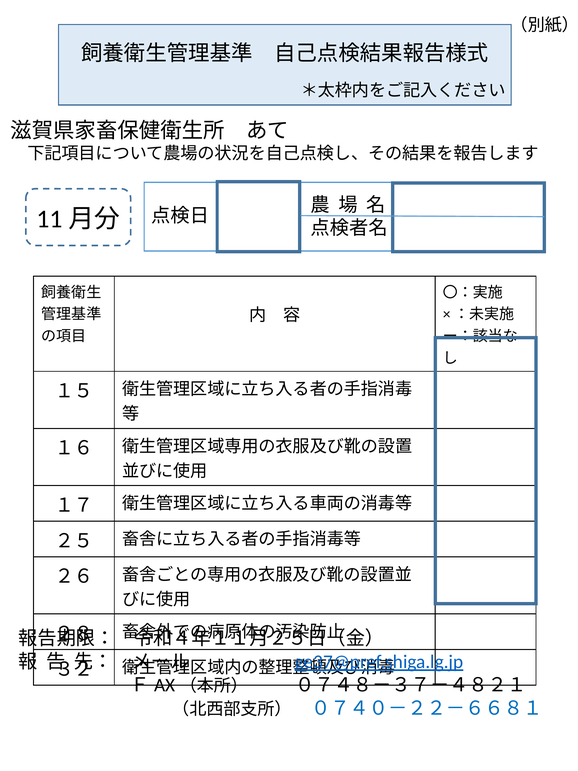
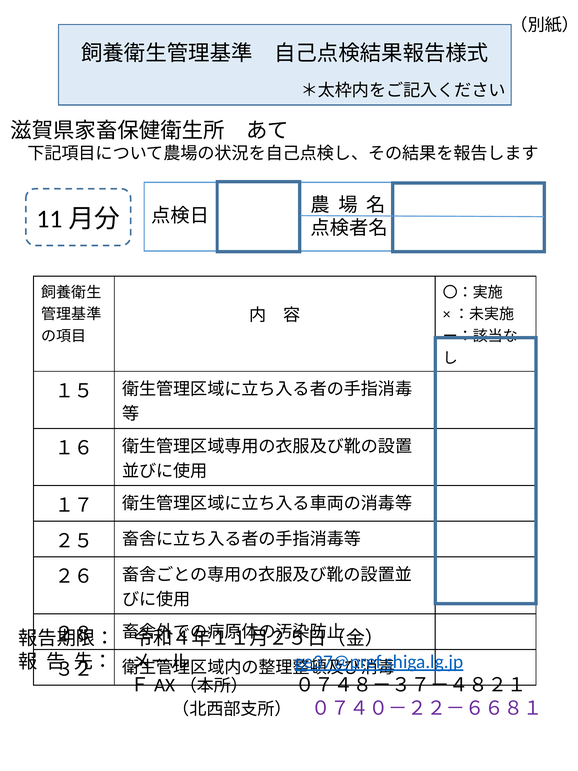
０７４０－２２－６６８１ colour: blue -> purple (427, 708)
